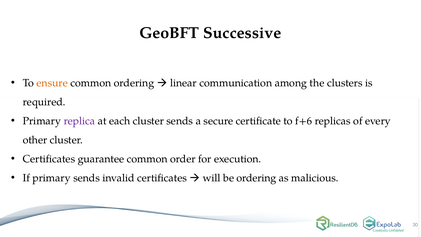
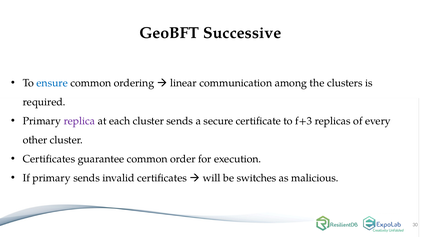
ensure colour: orange -> blue (52, 83)
f+6: f+6 -> f+3 (304, 121)
be ordering: ordering -> switches (256, 178)
